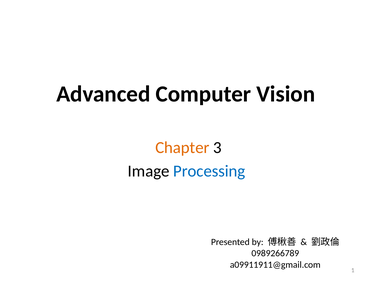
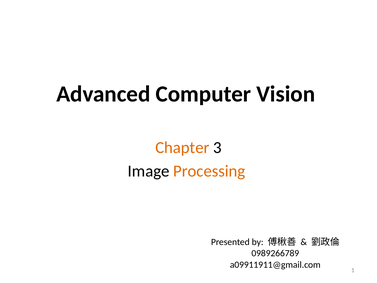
Processing colour: blue -> orange (209, 171)
